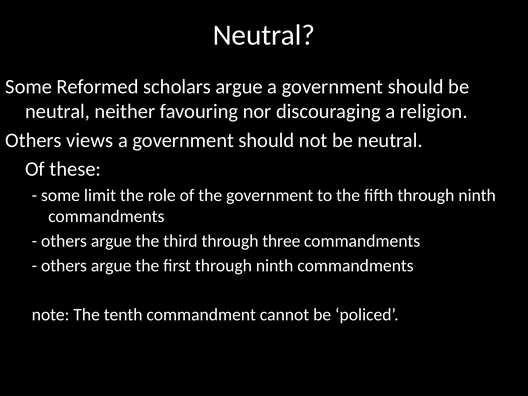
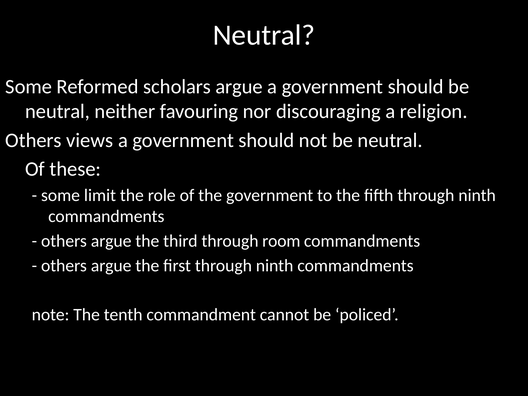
three: three -> room (281, 241)
